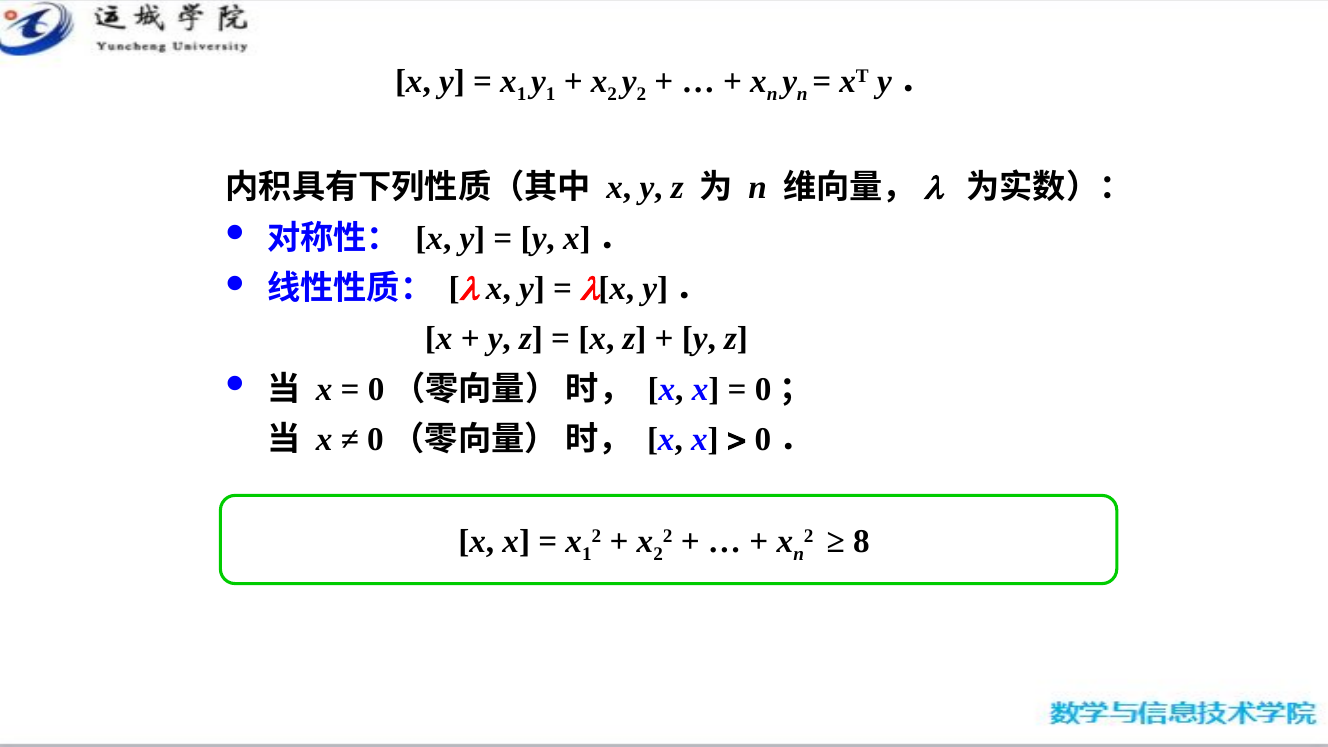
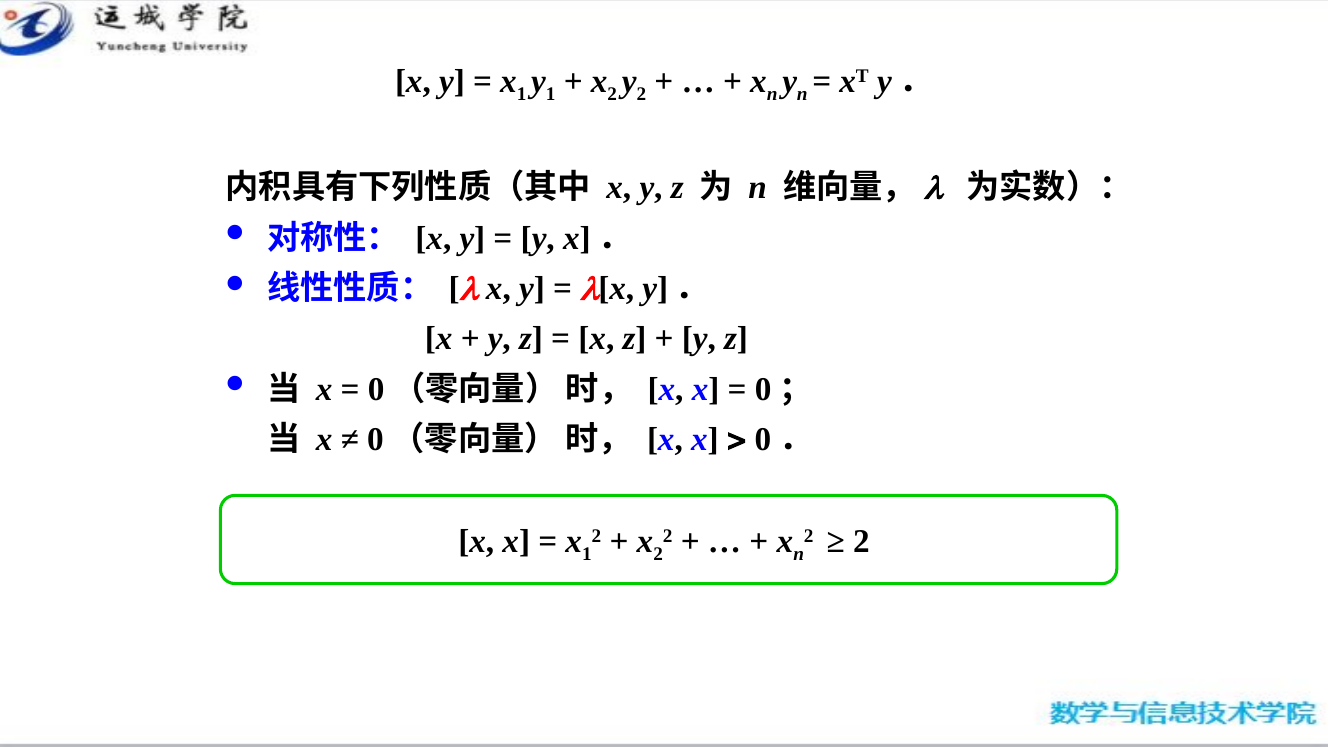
8: 8 -> 2 (861, 541)
